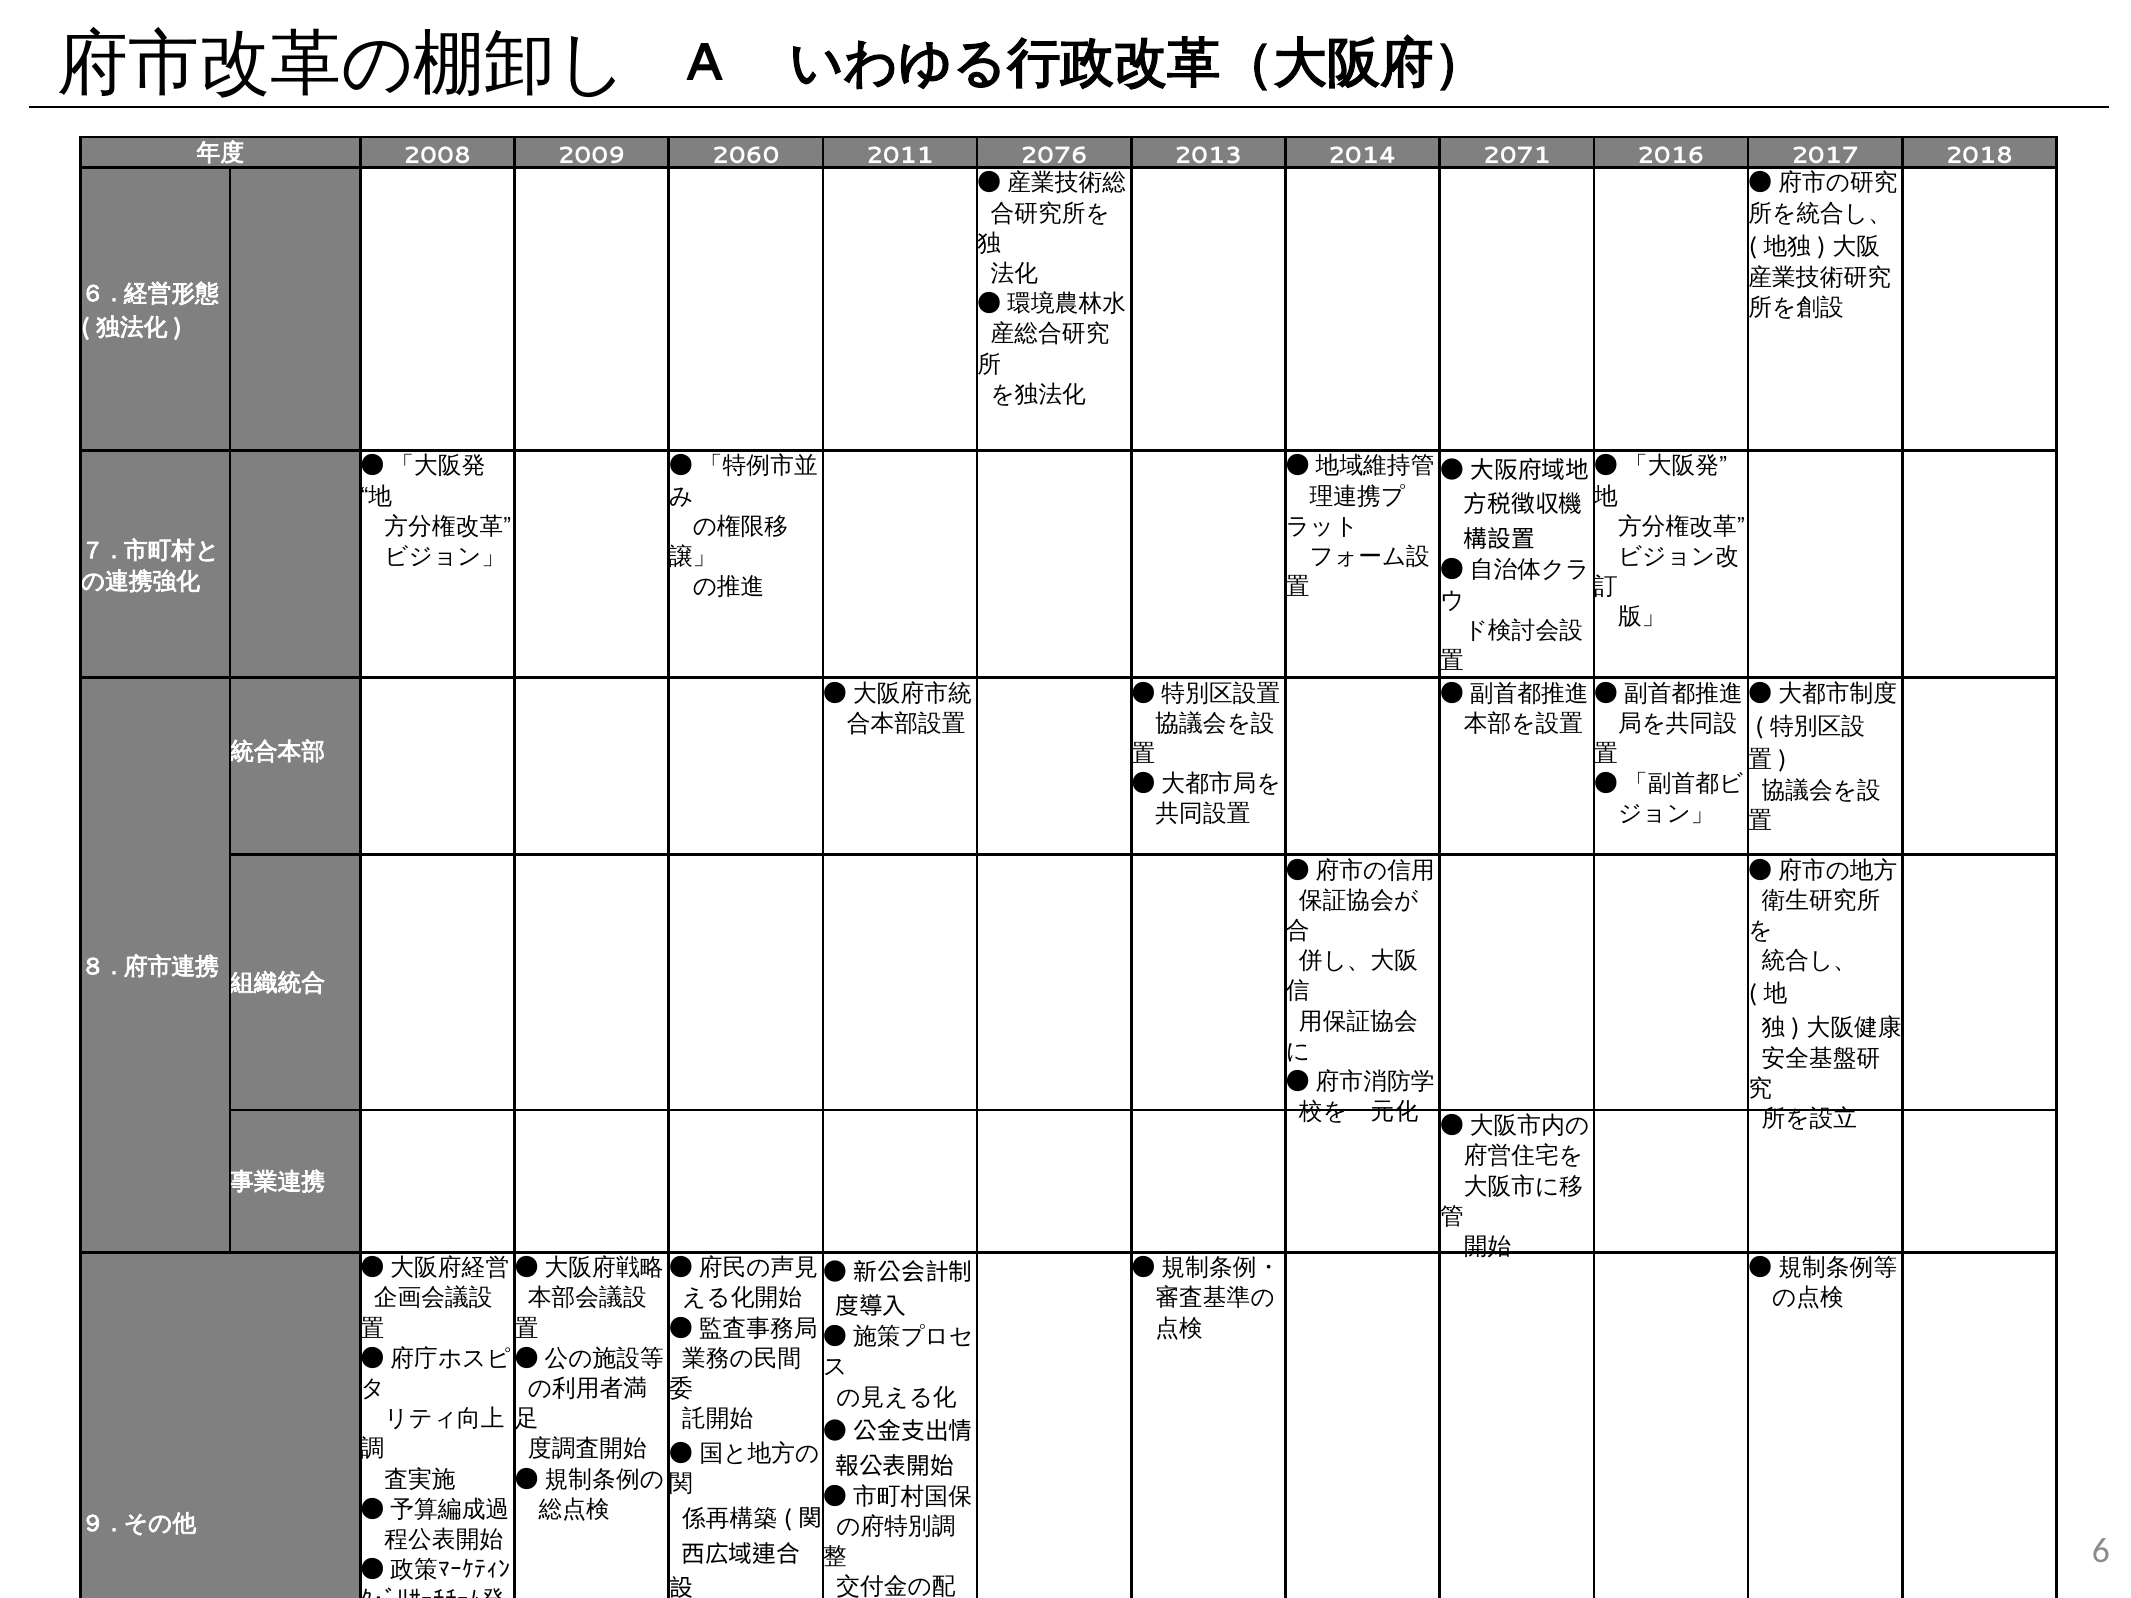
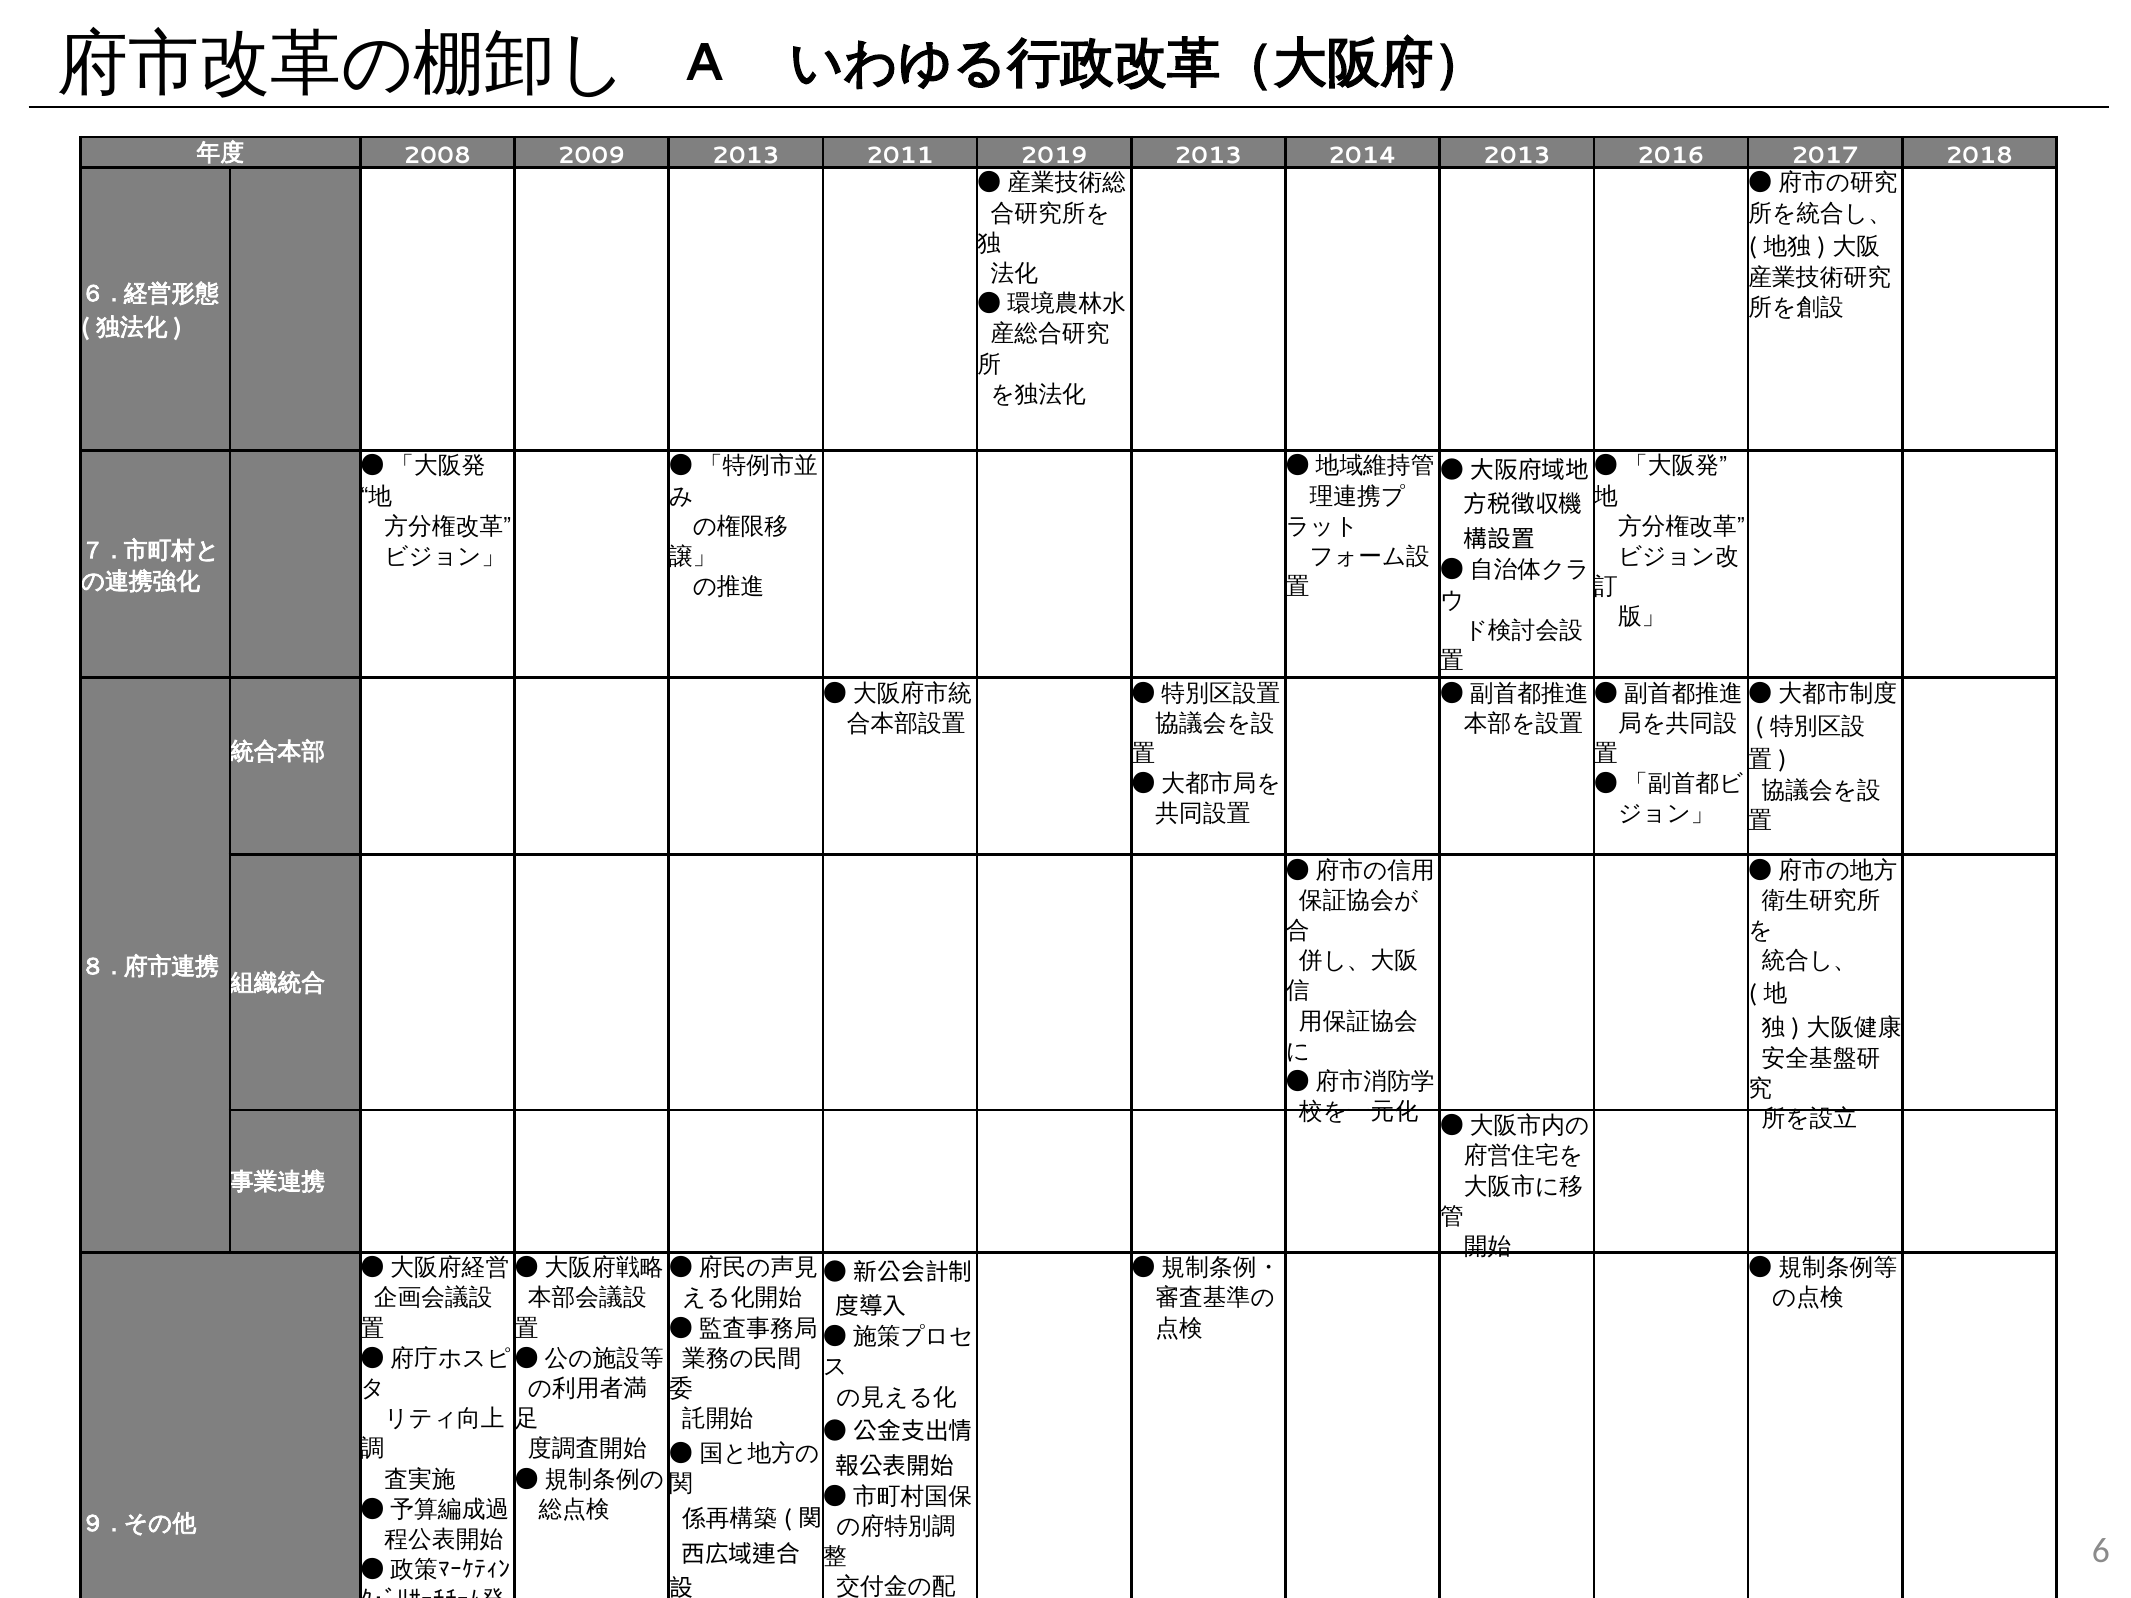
2009 2060: 2060 -> 2013 (746, 155)
2076: 2076 -> 2019 (1054, 155)
2014 2071: 2071 -> 2013 (1517, 155)
